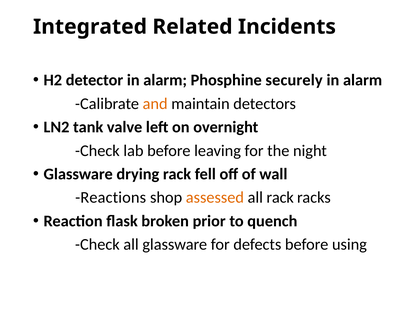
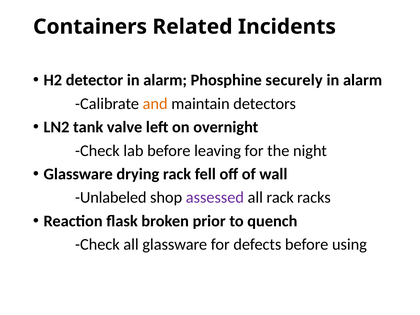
Integrated: Integrated -> Containers (90, 27)
Reactions: Reactions -> Unlabeled (111, 198)
assessed colour: orange -> purple (215, 198)
